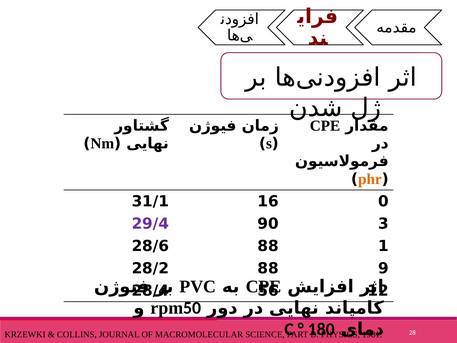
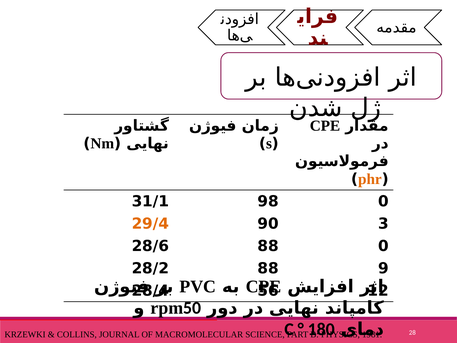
16: 16 -> 98 (268, 201)
29/4 colour: purple -> orange (150, 224)
88 1: 1 -> 0 (383, 246)
